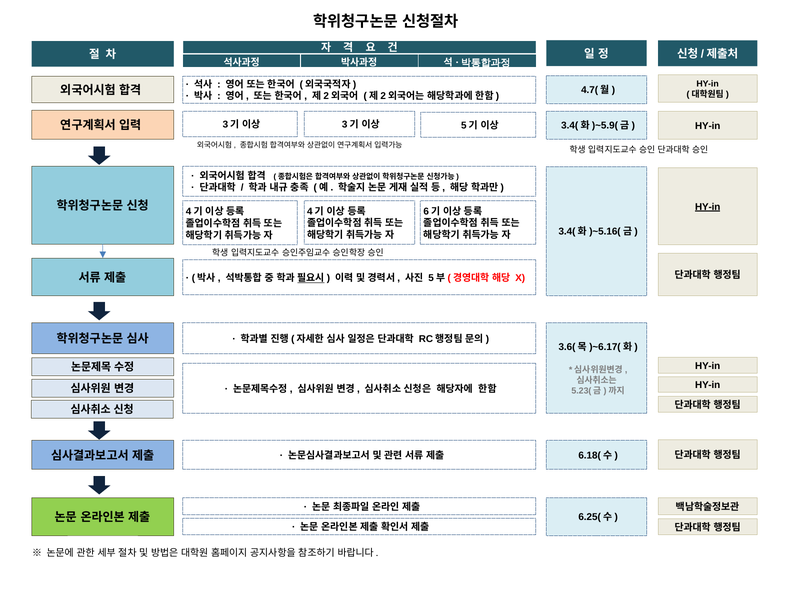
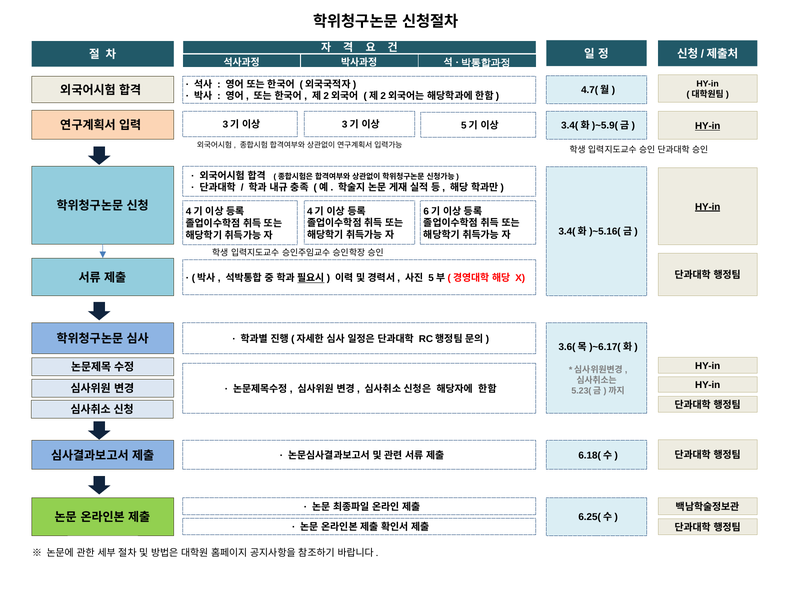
HY-in underline: none -> present (708, 126)
